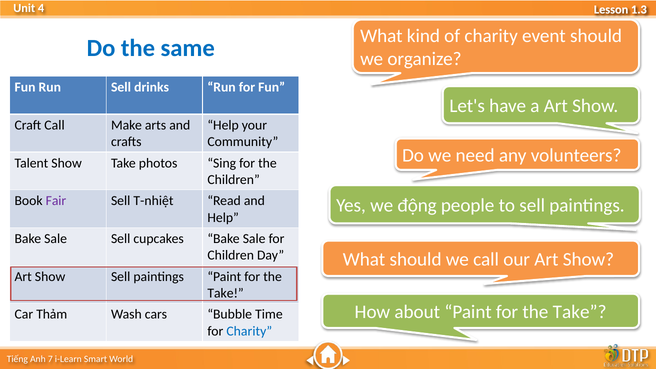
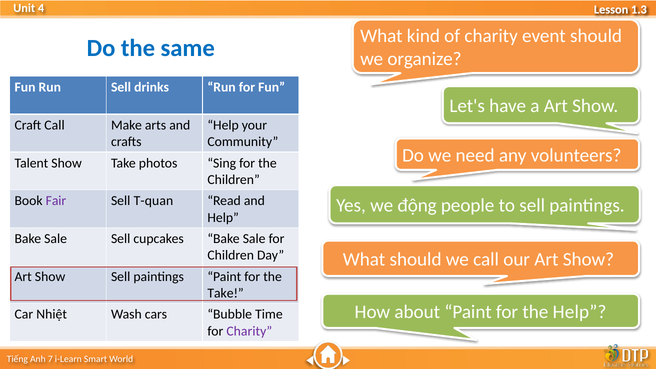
T-nhiệt: T-nhiệt -> T-quan (153, 201)
Take: Take -> Help (580, 312)
Thảm: Thảm -> Nhiệt (52, 314)
Charity colour: blue -> purple (249, 331)
